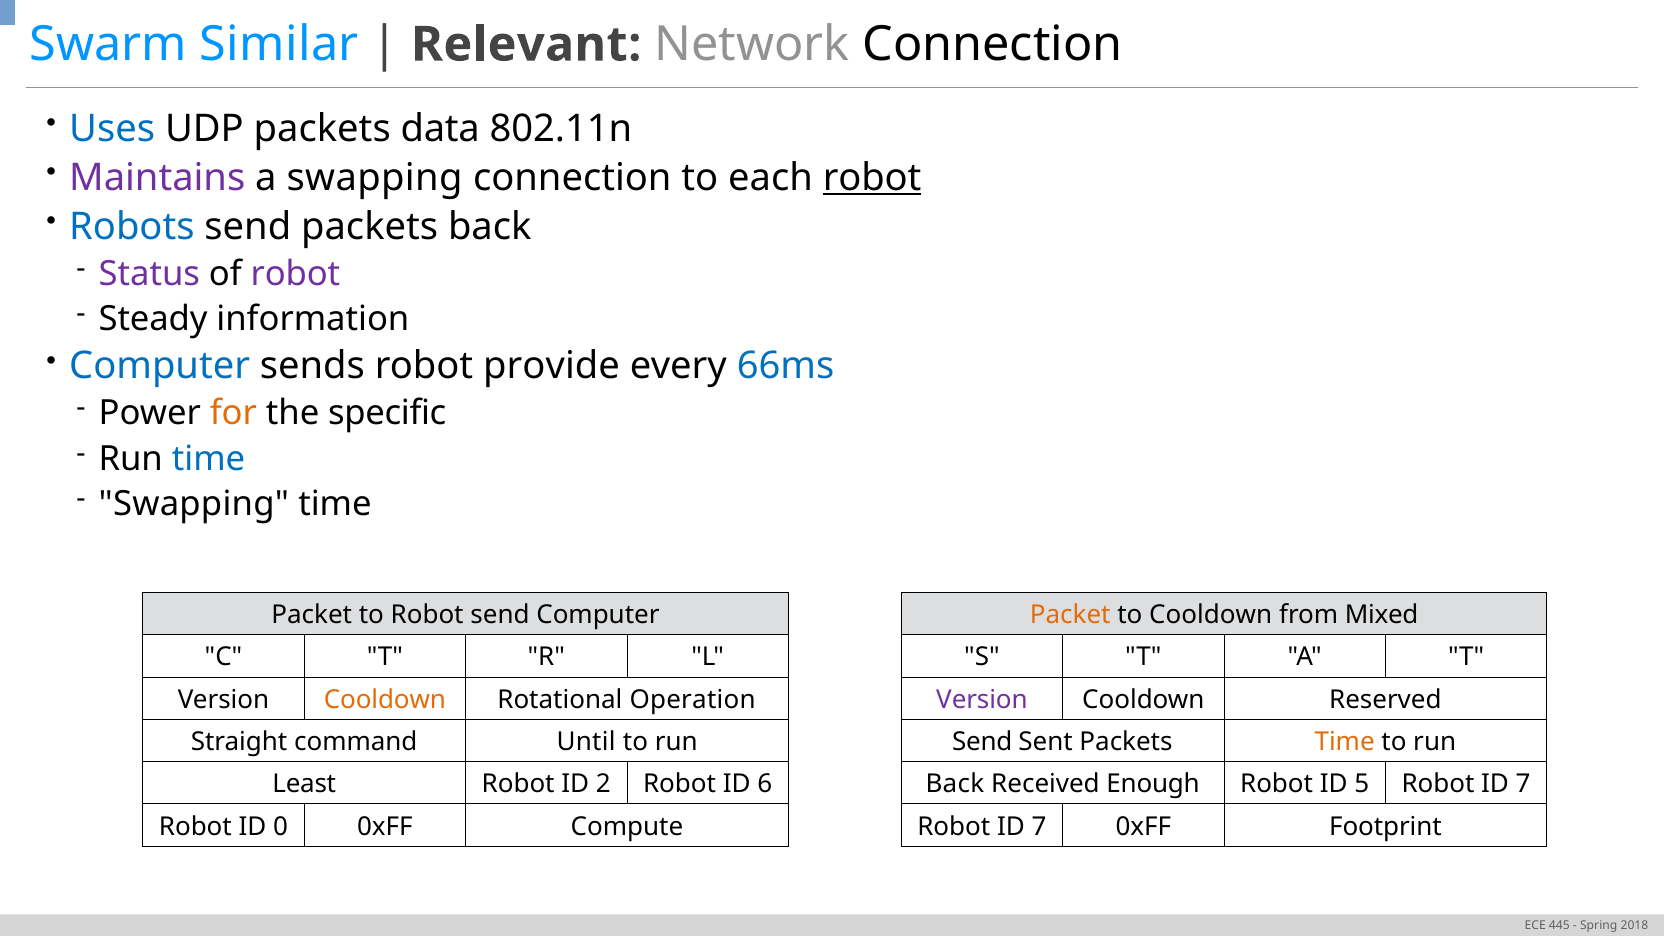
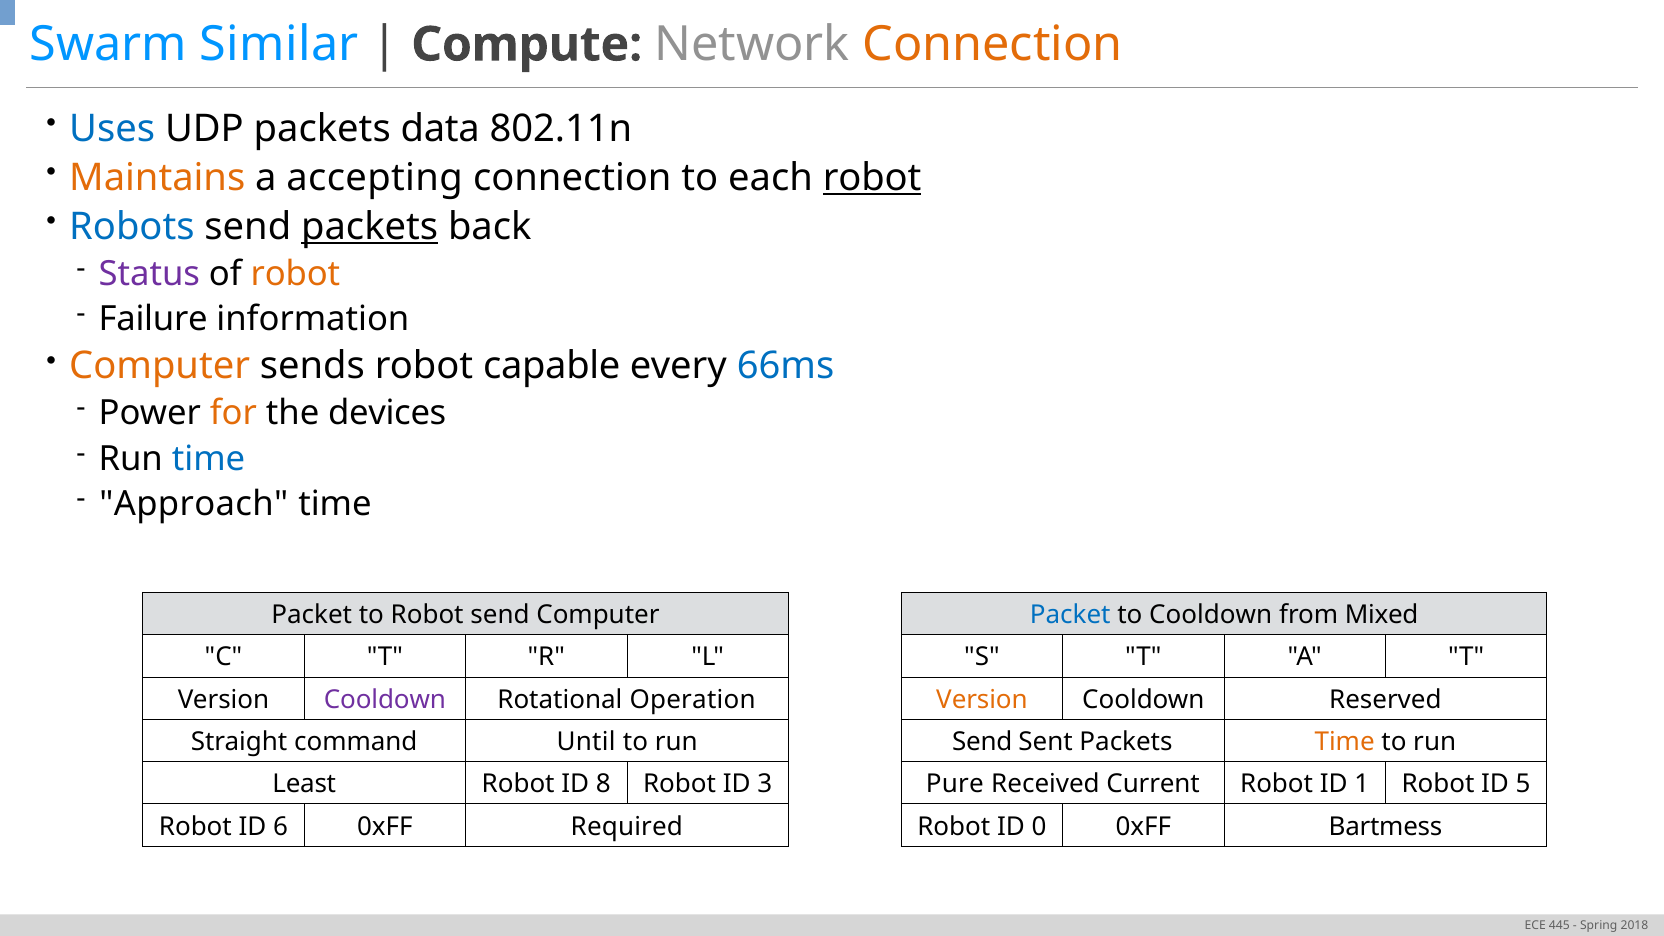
Relevant: Relevant -> Compute (527, 45)
Connection colour: black -> orange (993, 45)
Maintains colour: purple -> orange (157, 178)
a swapping: swapping -> accepting (375, 178)
packets underline: none -> present (370, 227)
robot colour: purple -> orange (295, 274)
Steady: Steady -> Failure (153, 319)
Computer colour: blue -> orange (160, 366)
provide: provide -> capable (552, 366)
specific: specific -> devices (387, 413)
Swapping: Swapping -> Approach (194, 504)
Packet colour: orange -> blue (1070, 615)
Cooldown colour: orange -> purple (385, 700)
Version colour: purple -> orange (982, 700)
2: 2 -> 8 (603, 784)
6: 6 -> 3 (765, 784)
Back: Back -> Pure (955, 784)
Enough: Enough -> Current (1153, 784)
5: 5 -> 1 (1362, 784)
7: 7 -> 5 (1523, 784)
0: 0 -> 6 (281, 827)
Compute: Compute -> Required (627, 827)
7: 7 -> 0 (1039, 827)
Footprint: Footprint -> Bartmess (1386, 827)
